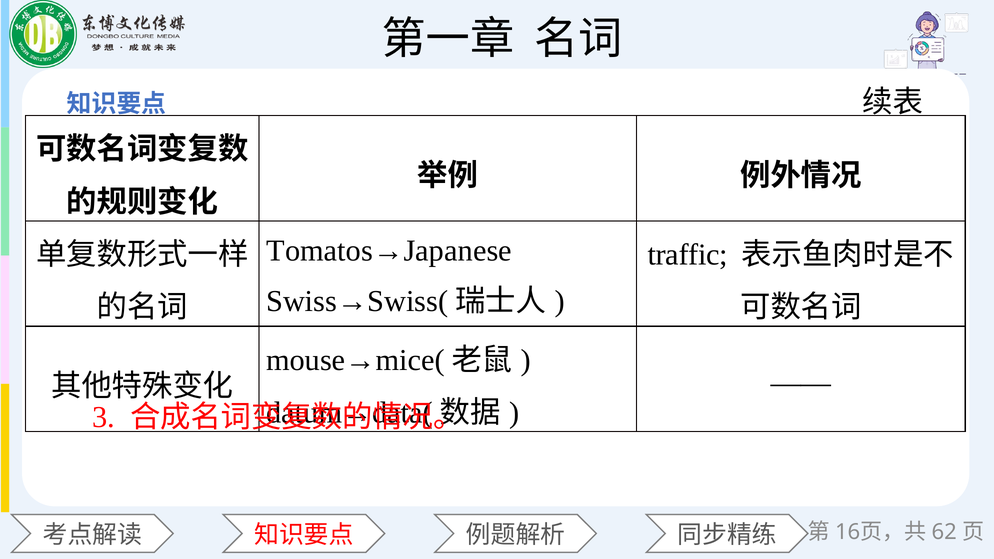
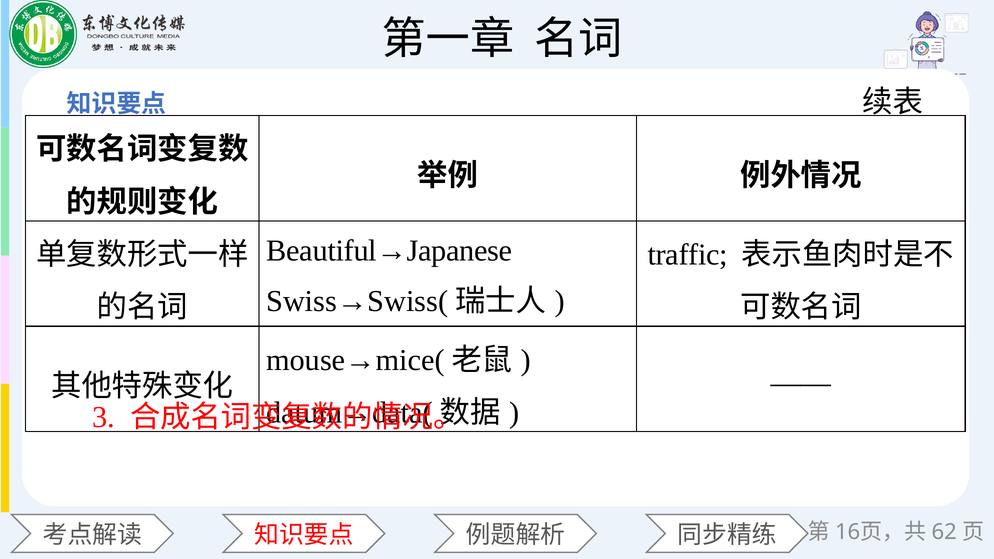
Tomatos→Japanese: Tomatos→Japanese -> Beautiful→Japanese (389, 251)
